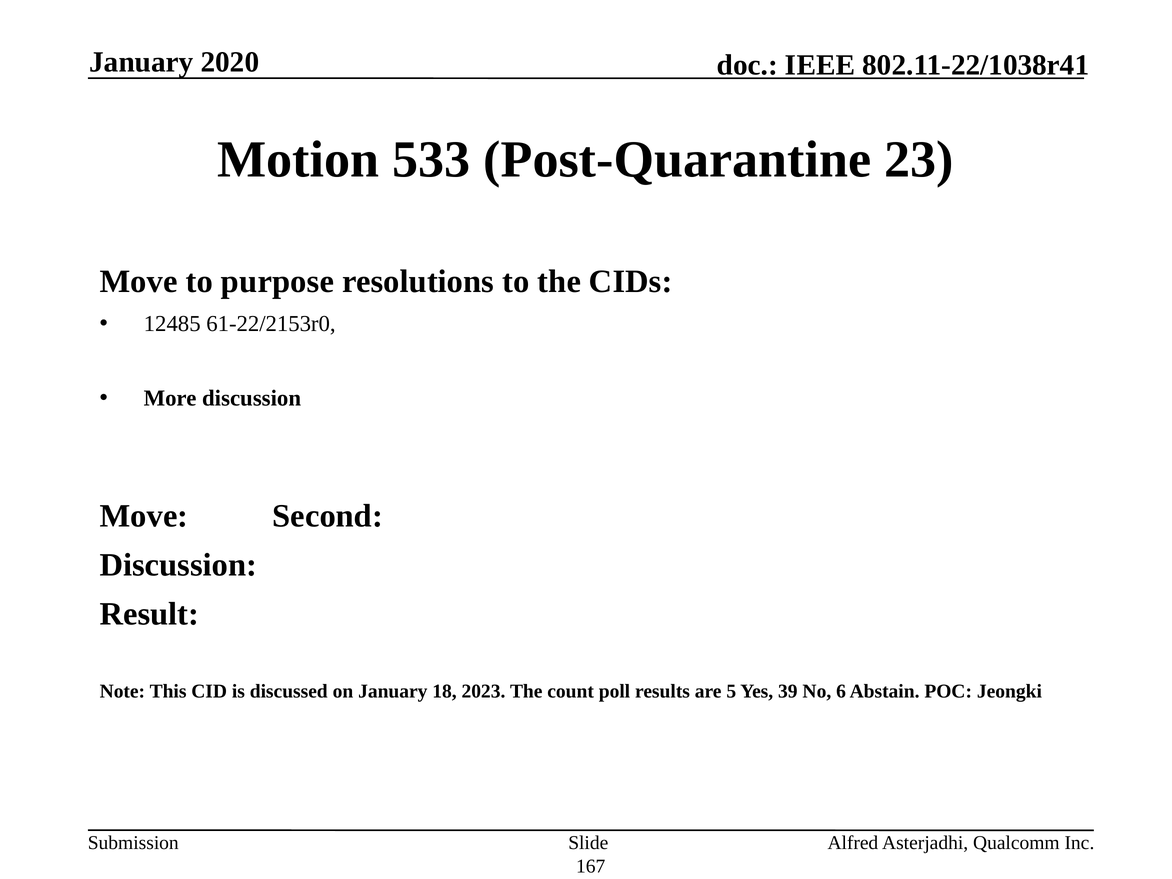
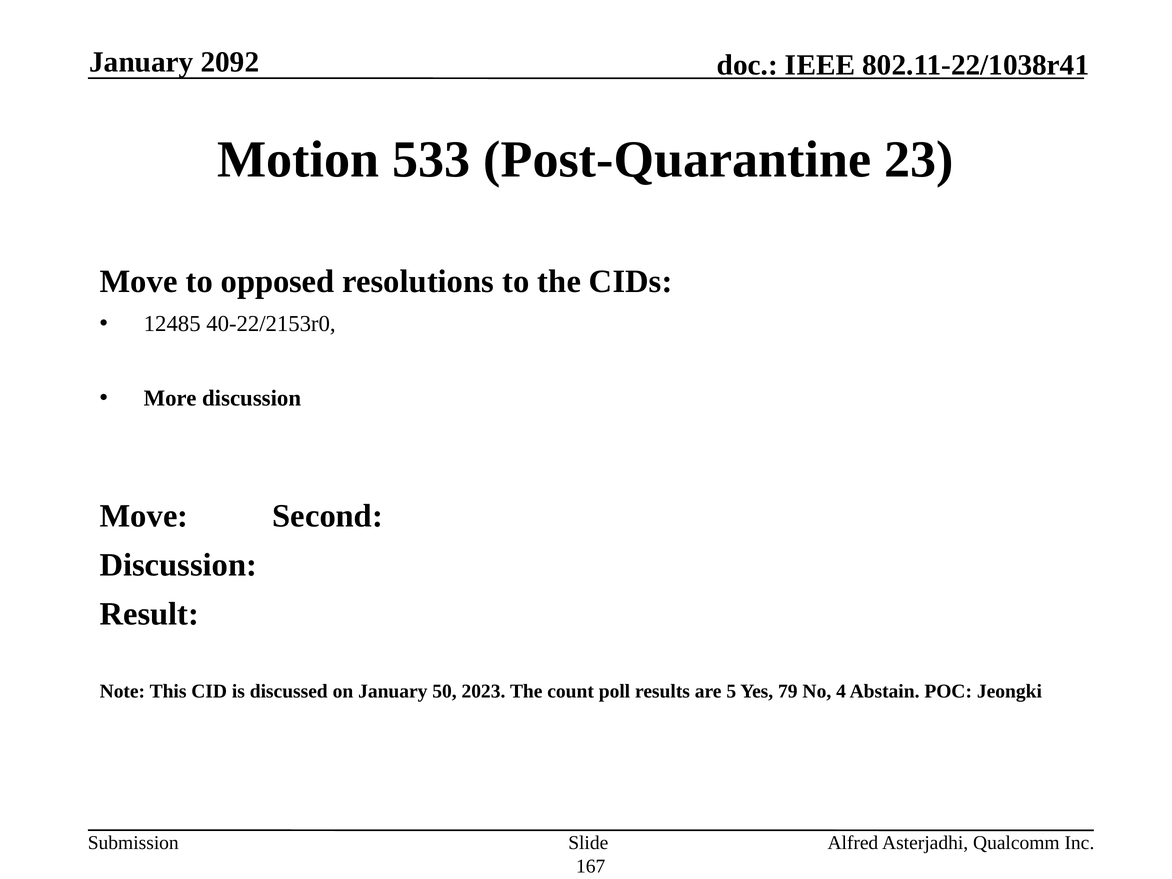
2020: 2020 -> 2092 (230, 62)
purpose: purpose -> opposed (278, 282)
61-22/2153r0: 61-22/2153r0 -> 40-22/2153r0 (271, 324)
18: 18 -> 50 (444, 691)
39: 39 -> 79 (788, 691)
6: 6 -> 4 (841, 691)
